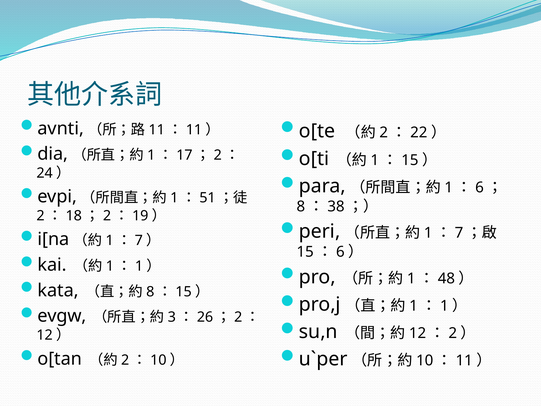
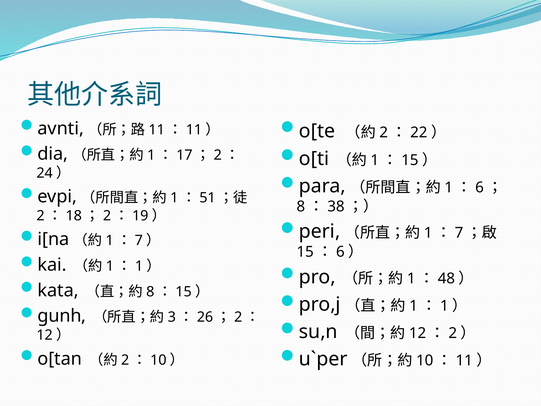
evgw: evgw -> gunh (62, 316)
